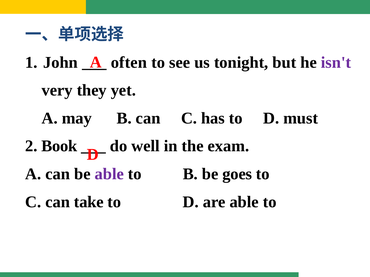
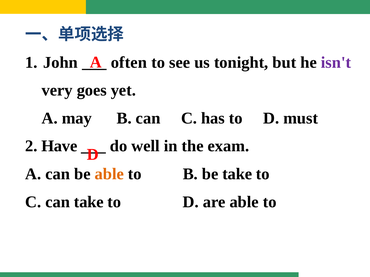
they: they -> goes (92, 90)
Book: Book -> Have (59, 146)
able colour: purple -> orange (109, 174)
be goes: goes -> take (237, 174)
